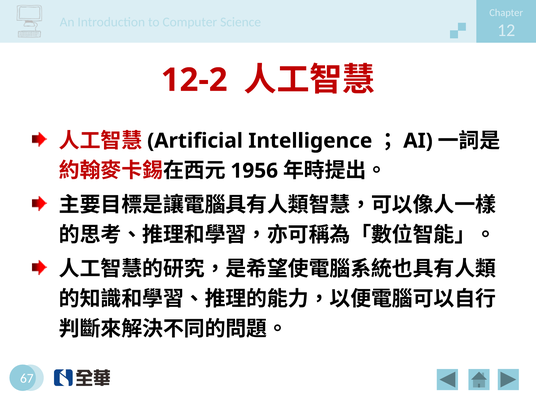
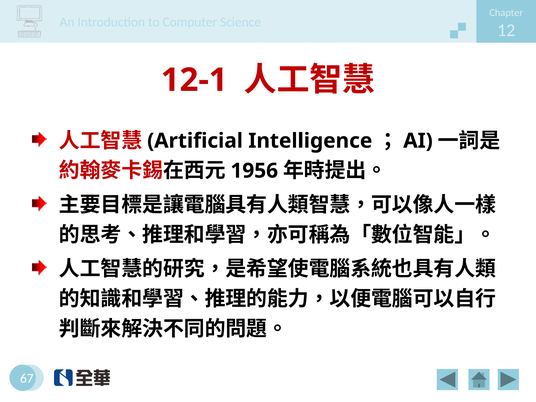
12-2: 12-2 -> 12-1 (194, 80)
